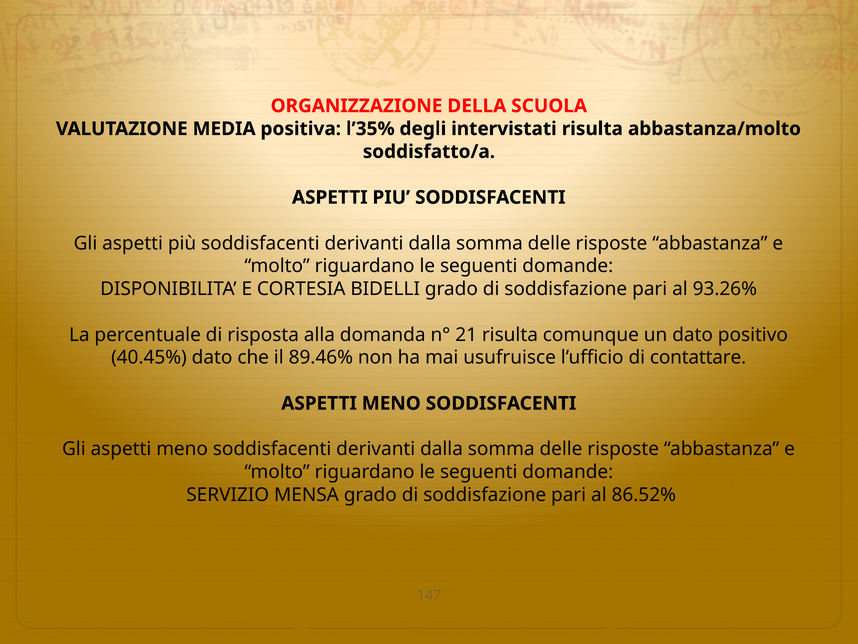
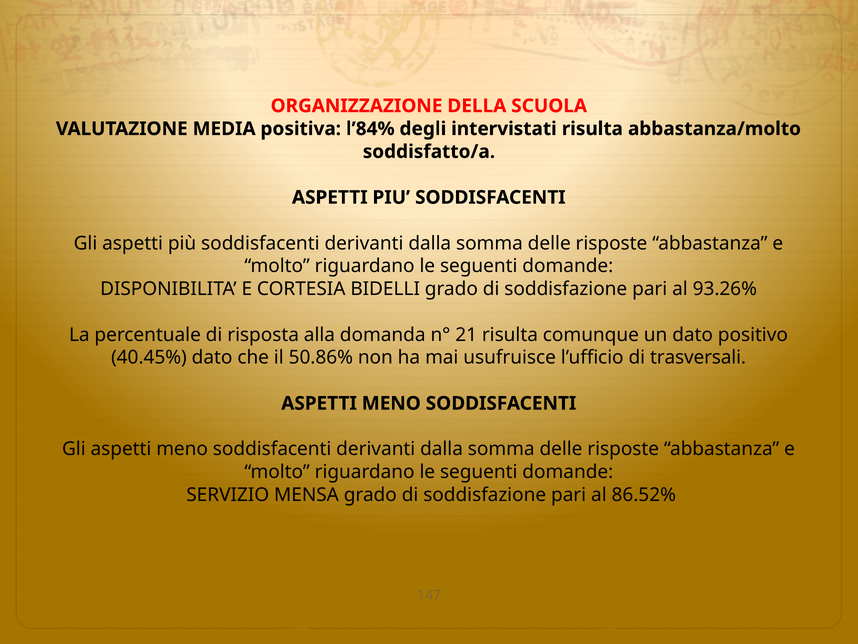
l’35%: l’35% -> l’84% (370, 129)
89.46%: 89.46% -> 50.86% (321, 357)
contattare: contattare -> trasversali (698, 357)
